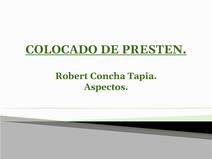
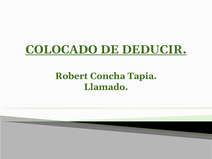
PRESTEN: PRESTEN -> DEDUCIR (154, 50)
Aspectos: Aspectos -> Llamado (106, 87)
